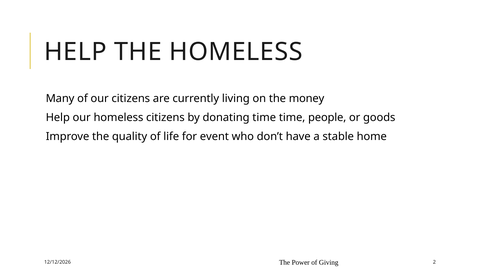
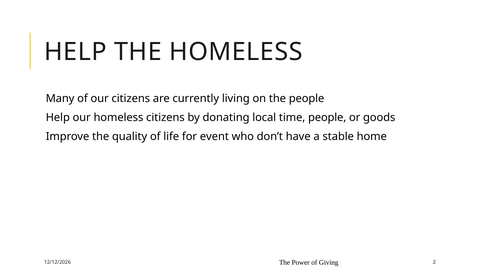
the money: money -> people (307, 98)
donating time: time -> local (264, 117)
